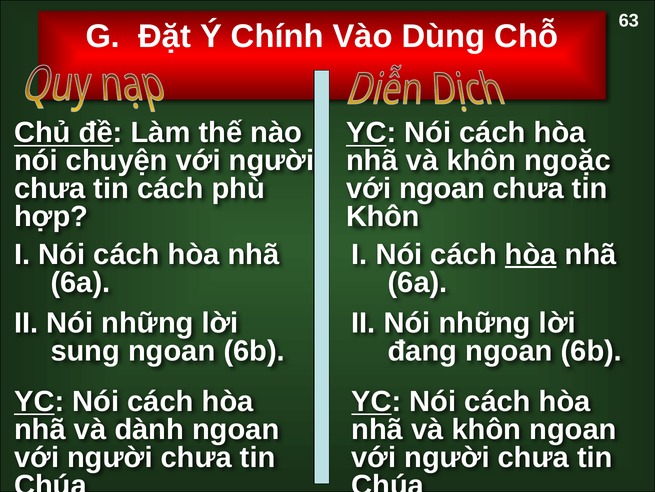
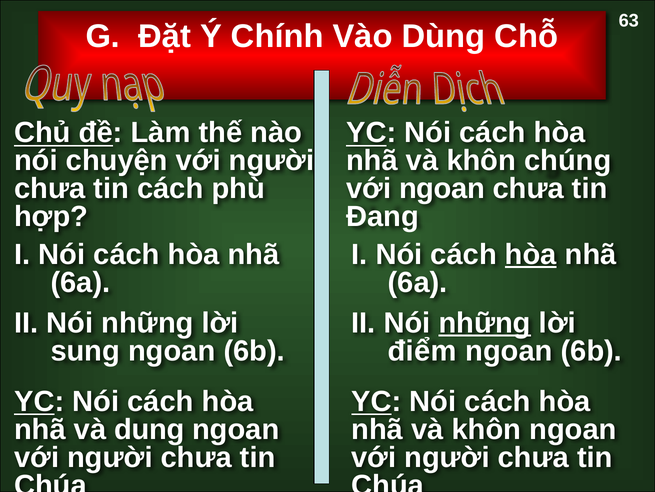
ngoặc: ngoặc -> chúng (568, 161)
Khôn: Khôn -> Đang (383, 216)
những underline: none -> present (485, 323)
đang: đang -> điểm (422, 350)
dành: dành -> dung (149, 429)
